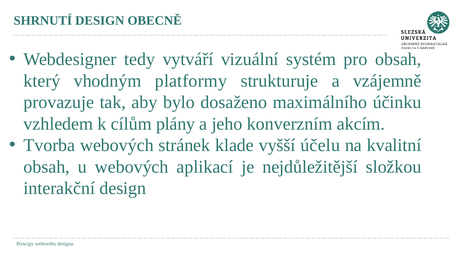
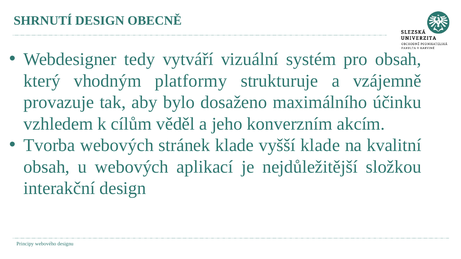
plány: plány -> věděl (175, 124)
vyšší účelu: účelu -> klade (320, 145)
